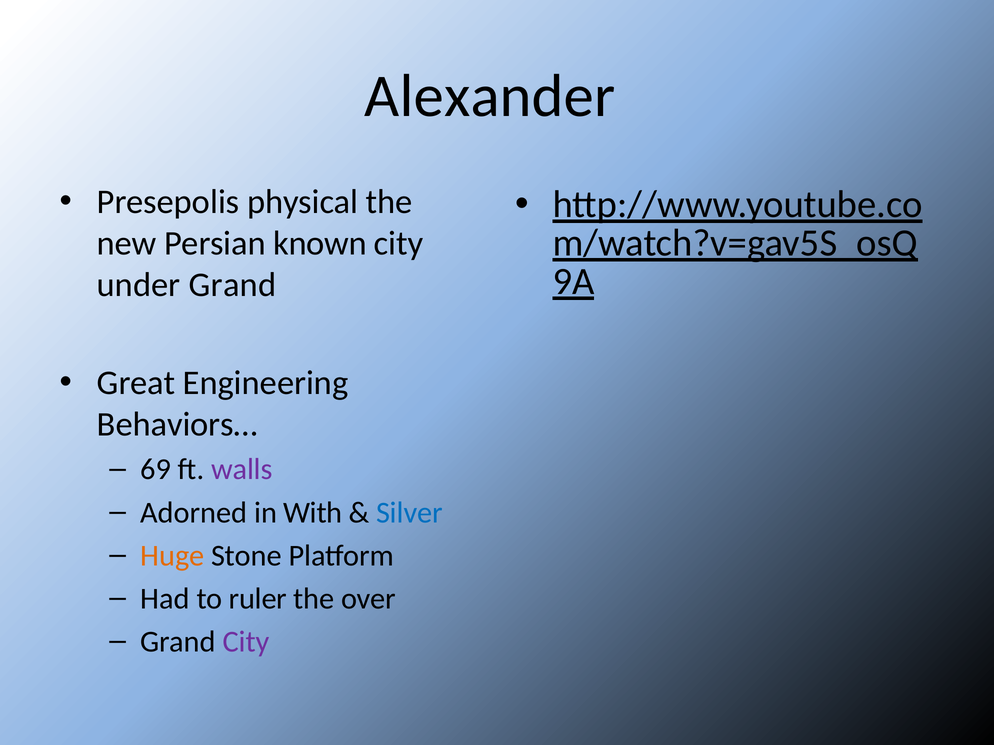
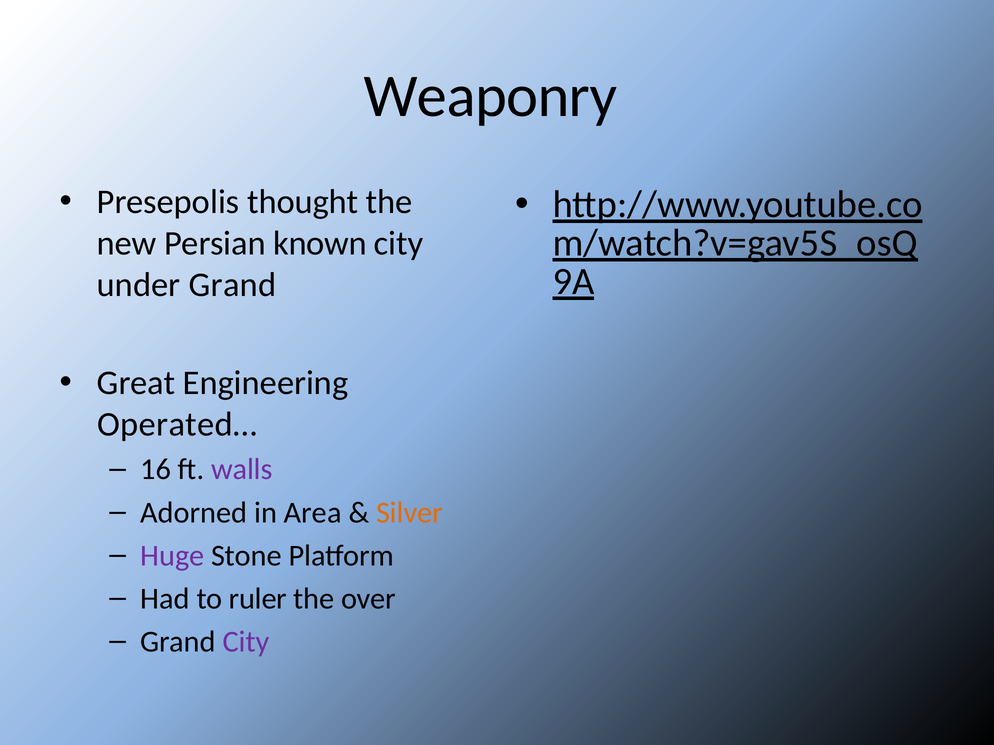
Alexander: Alexander -> Weaponry (490, 96)
physical: physical -> thought (303, 202)
Behaviors…: Behaviors… -> Operated… (177, 425)
69: 69 -> 16 (156, 470)
With: With -> Area (313, 513)
Silver colour: blue -> orange (409, 513)
Huge colour: orange -> purple (172, 556)
